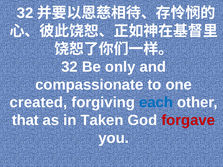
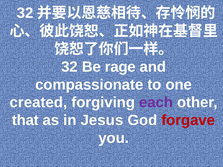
only: only -> rage (120, 67)
each colour: blue -> purple (156, 103)
Taken: Taken -> Jesus (102, 120)
